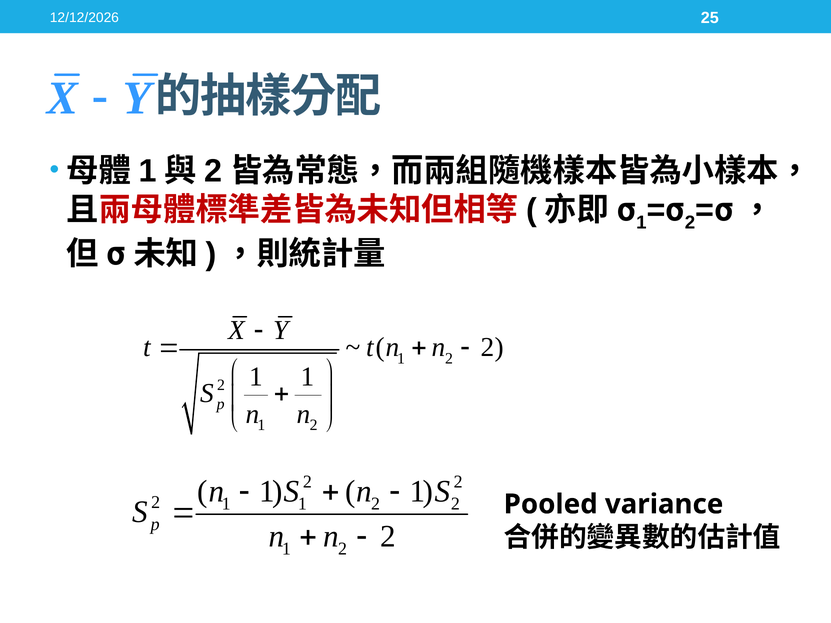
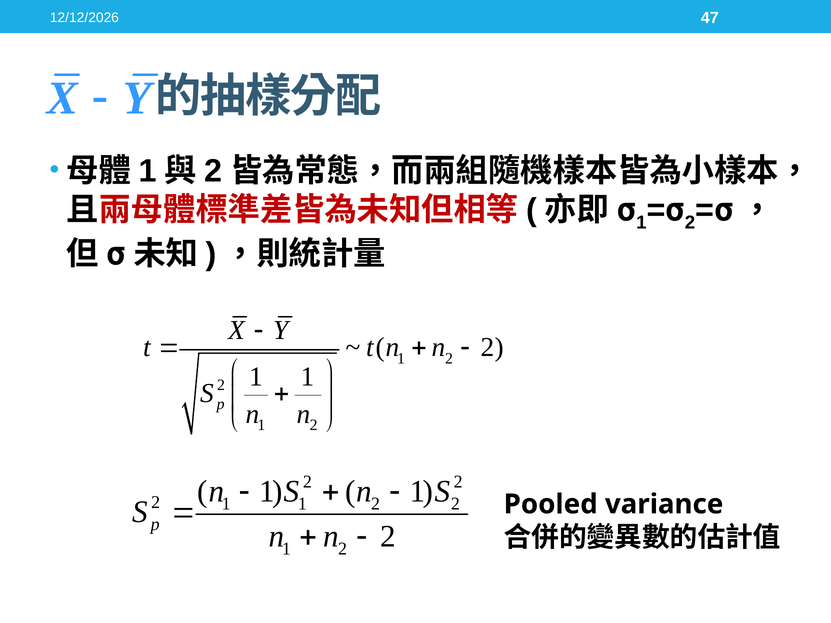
25: 25 -> 47 (710, 18)
